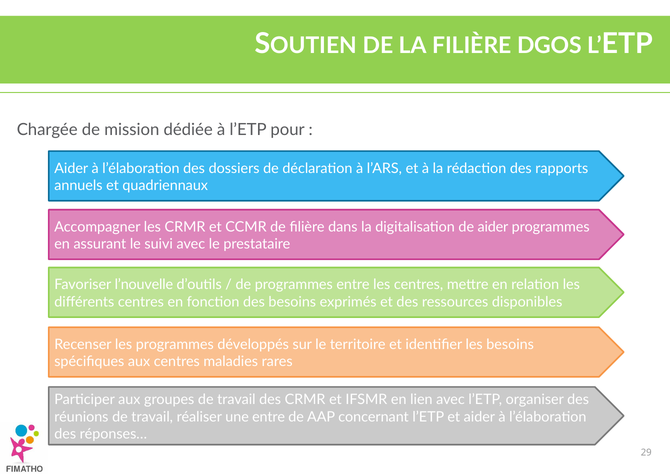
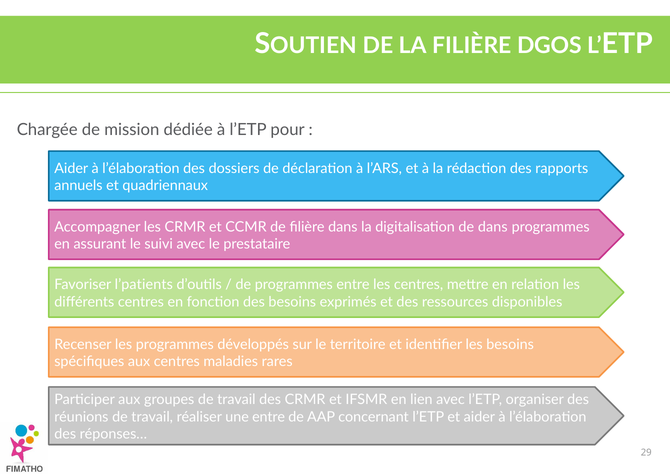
de aider: aider -> dans (493, 227)
l’nouvelle: l’nouvelle -> l’patients (144, 285)
